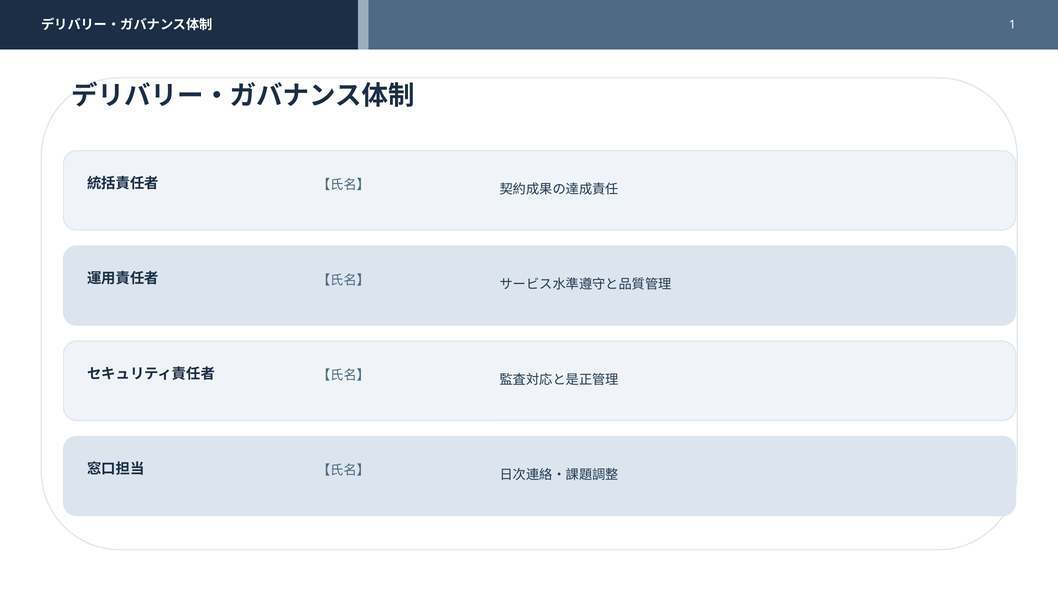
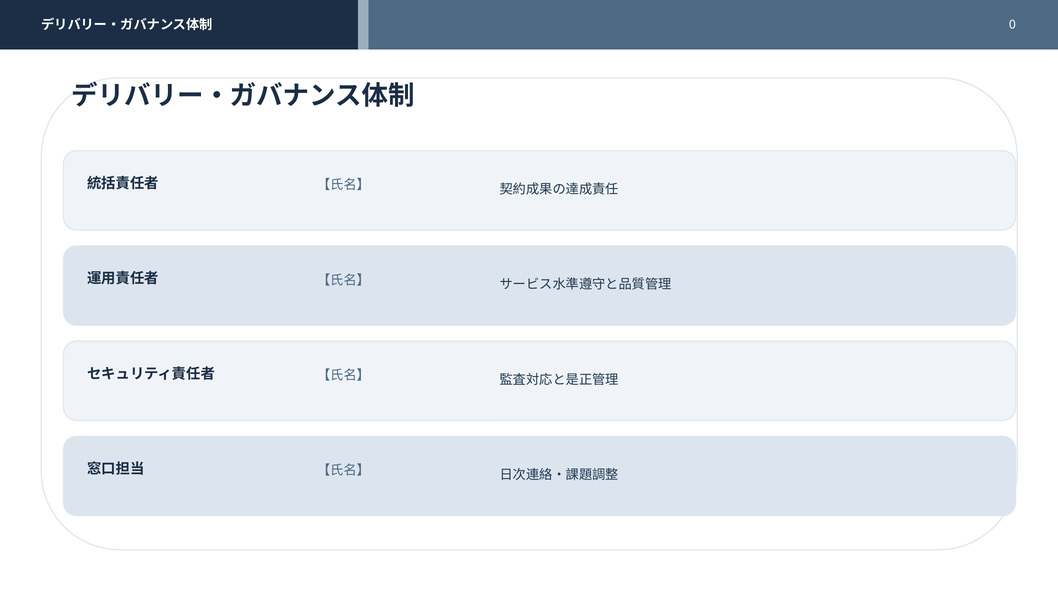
1: 1 -> 0 (1012, 25)
